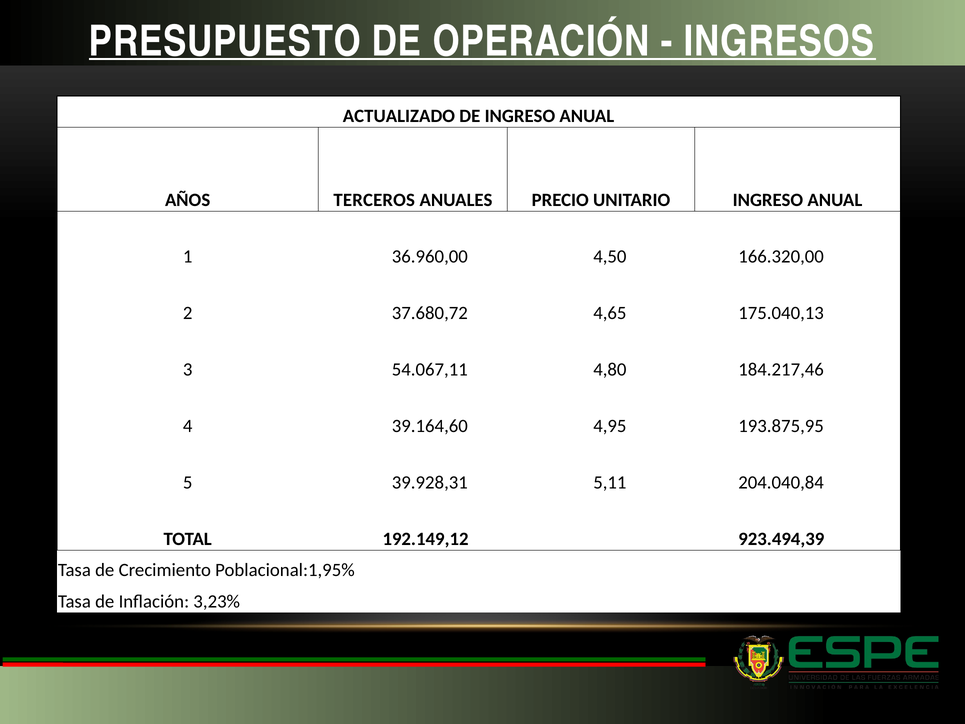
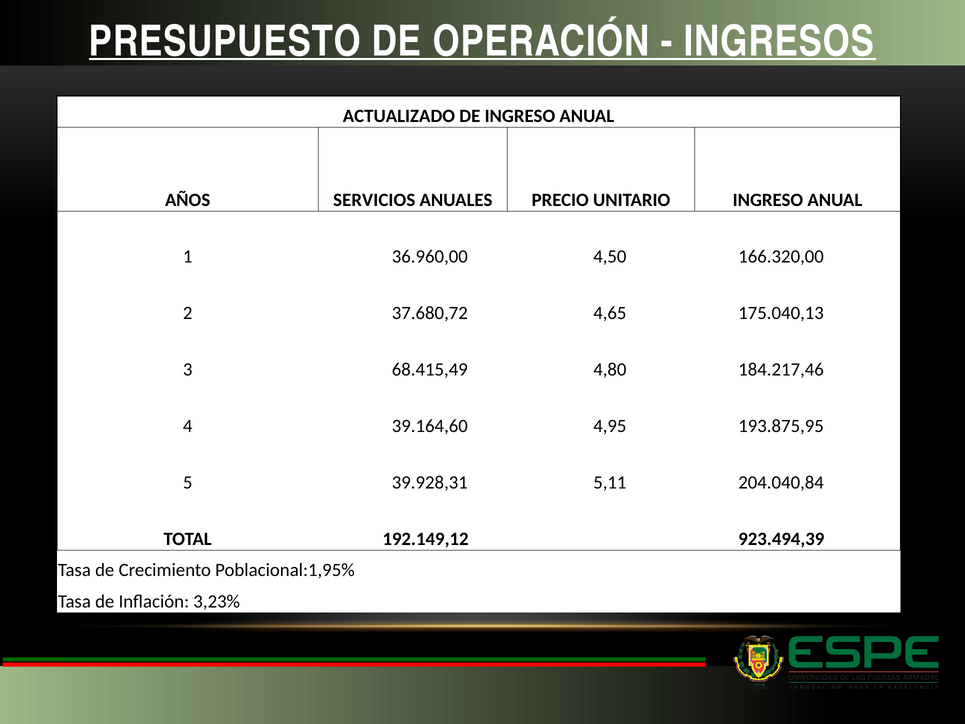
TERCEROS: TERCEROS -> SERVICIOS (374, 200)
54.067,11: 54.067,11 -> 68.415,49 (430, 370)
